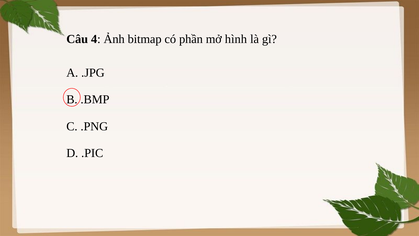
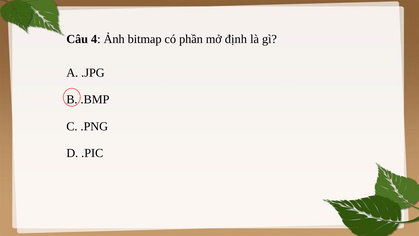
hình: hình -> định (236, 39)
